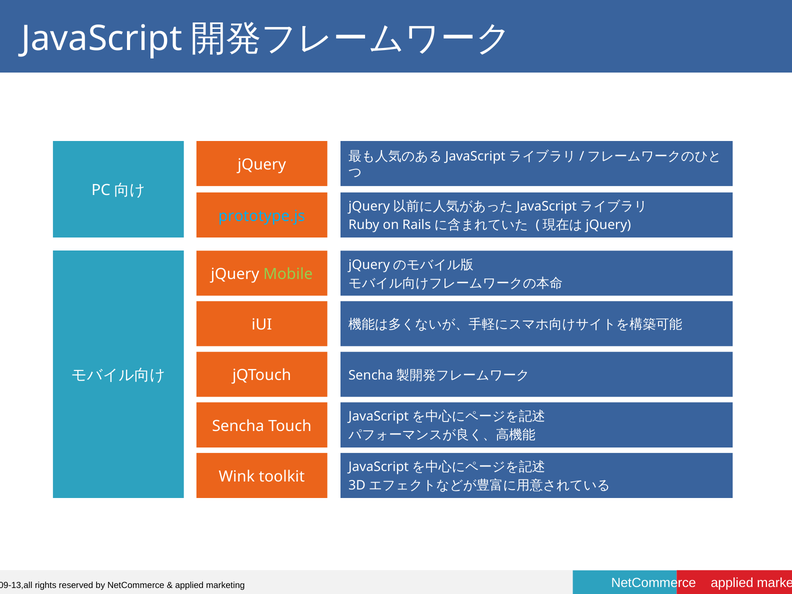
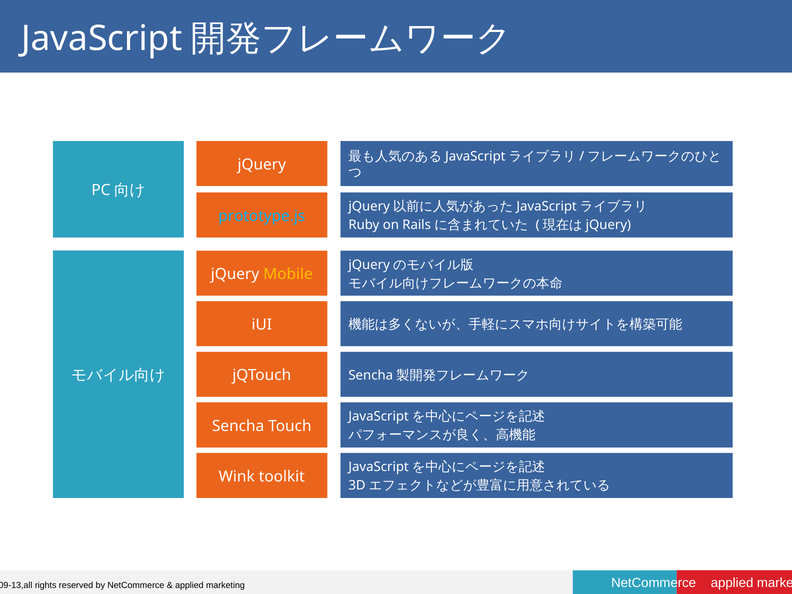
Mobile colour: light green -> yellow (288, 274)
